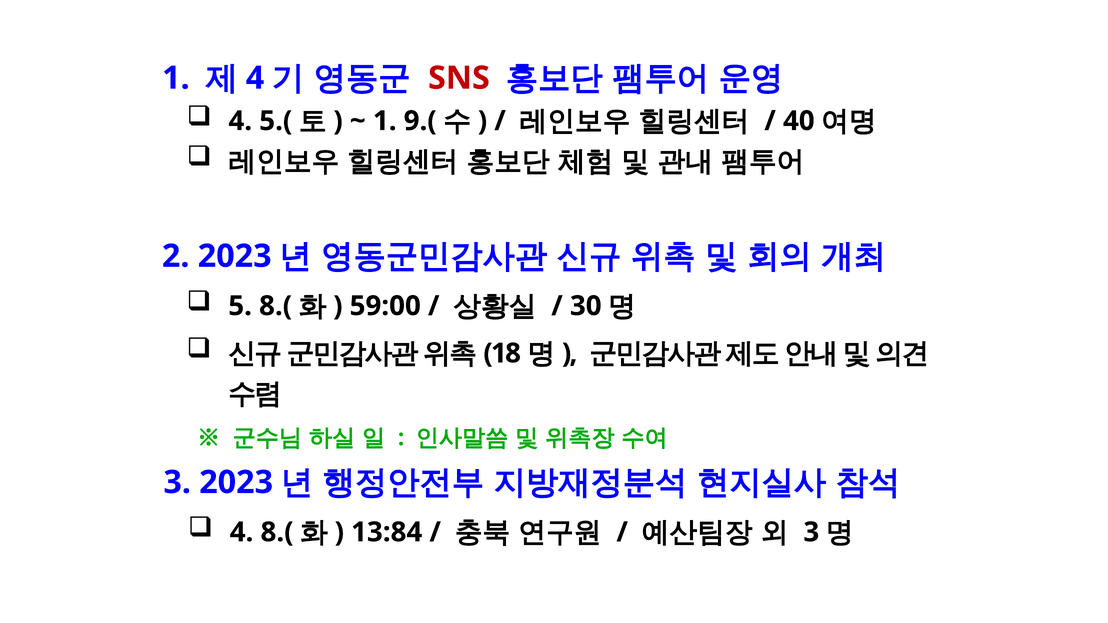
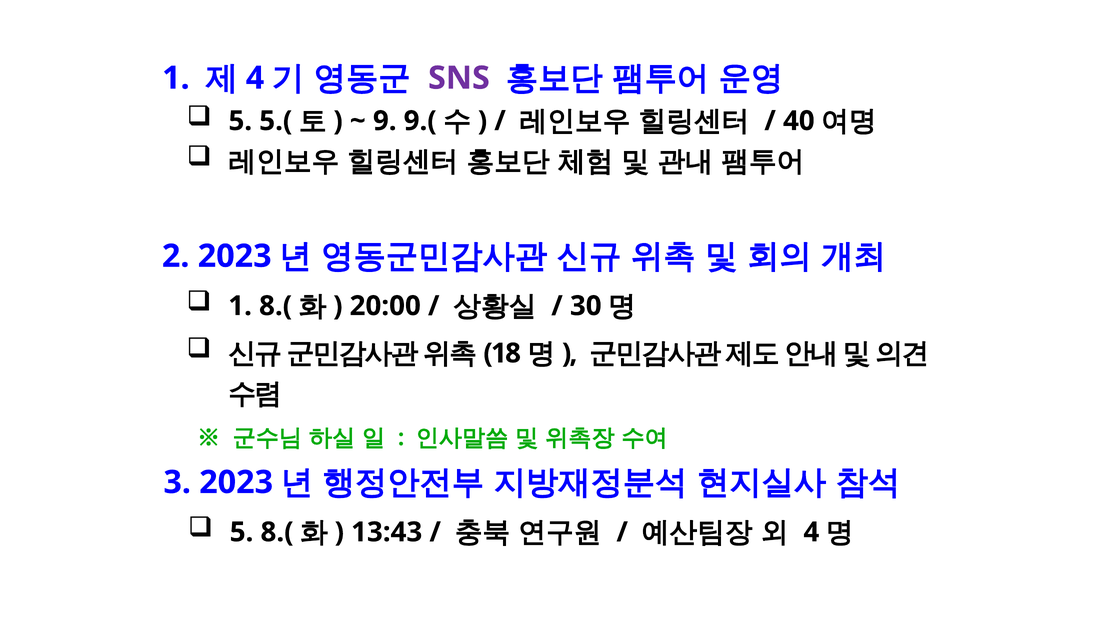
SNS colour: red -> purple (459, 78)
4: 4 -> 5 (240, 121)
1: 1 -> 9 (385, 121)
5: 5 -> 1 (240, 306)
59:00: 59:00 -> 20:00 (385, 306)
4: 4 -> 5 (242, 532)
13:84: 13:84 -> 13:43 (387, 532)
3: 3 -> 4 (811, 532)
